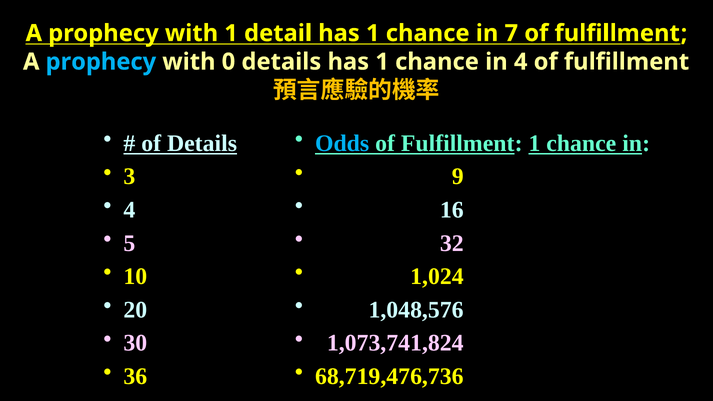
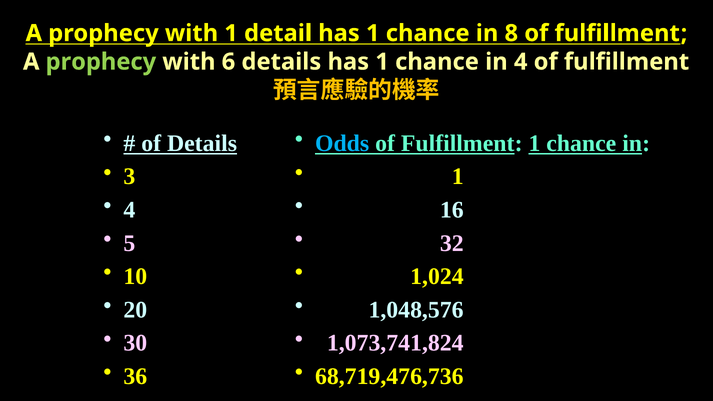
7: 7 -> 8 (511, 33)
prophecy colour: light blue -> light green (101, 62)
0: 0 -> 6 (228, 62)
9: 9 -> 1 (458, 177)
